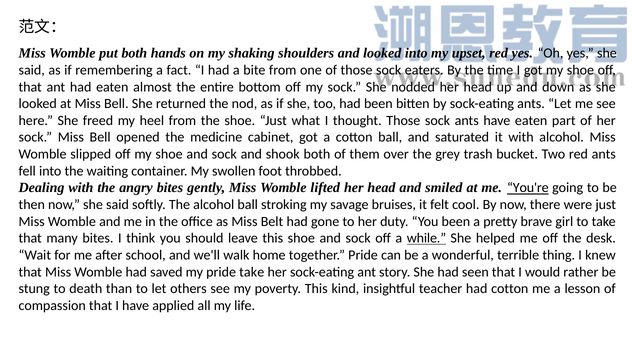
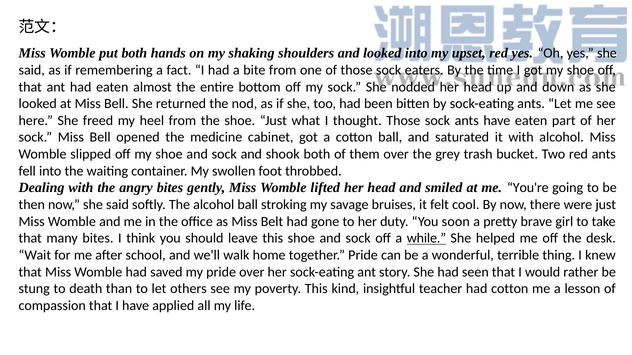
You're underline: present -> none (528, 188)
You been: been -> soon (456, 222)
pride take: take -> over (252, 272)
